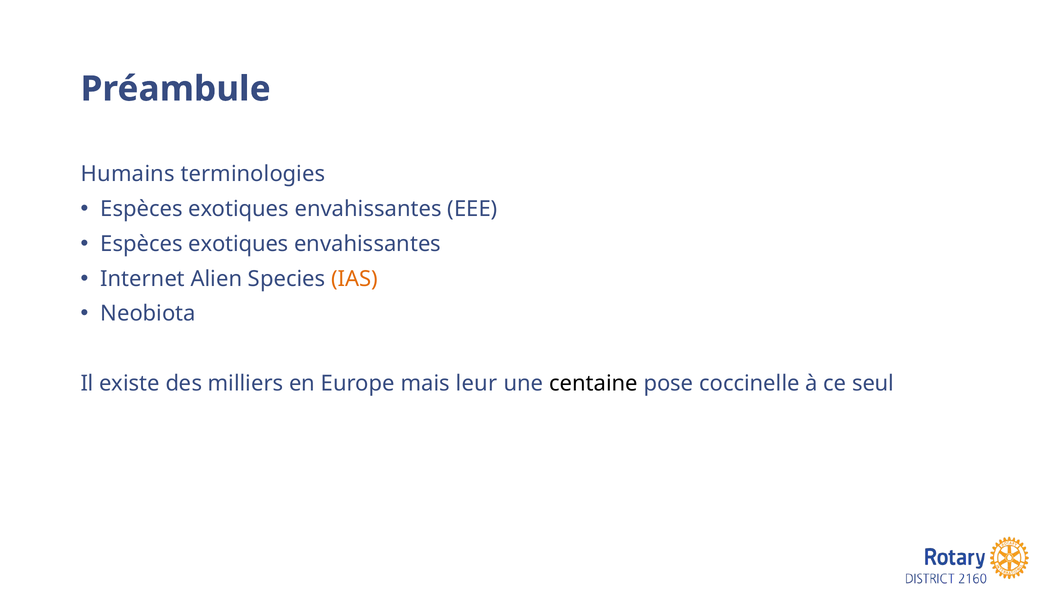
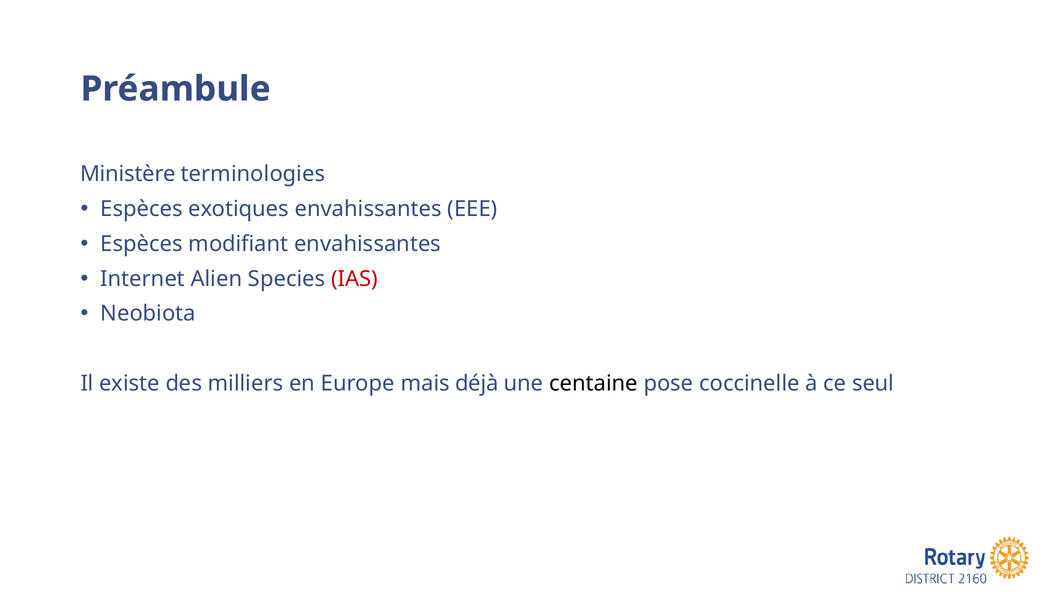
Humains: Humains -> Ministère (128, 174)
exotiques: exotiques -> modifiant (238, 244)
IAS colour: orange -> red (355, 279)
leur: leur -> déjà (477, 383)
